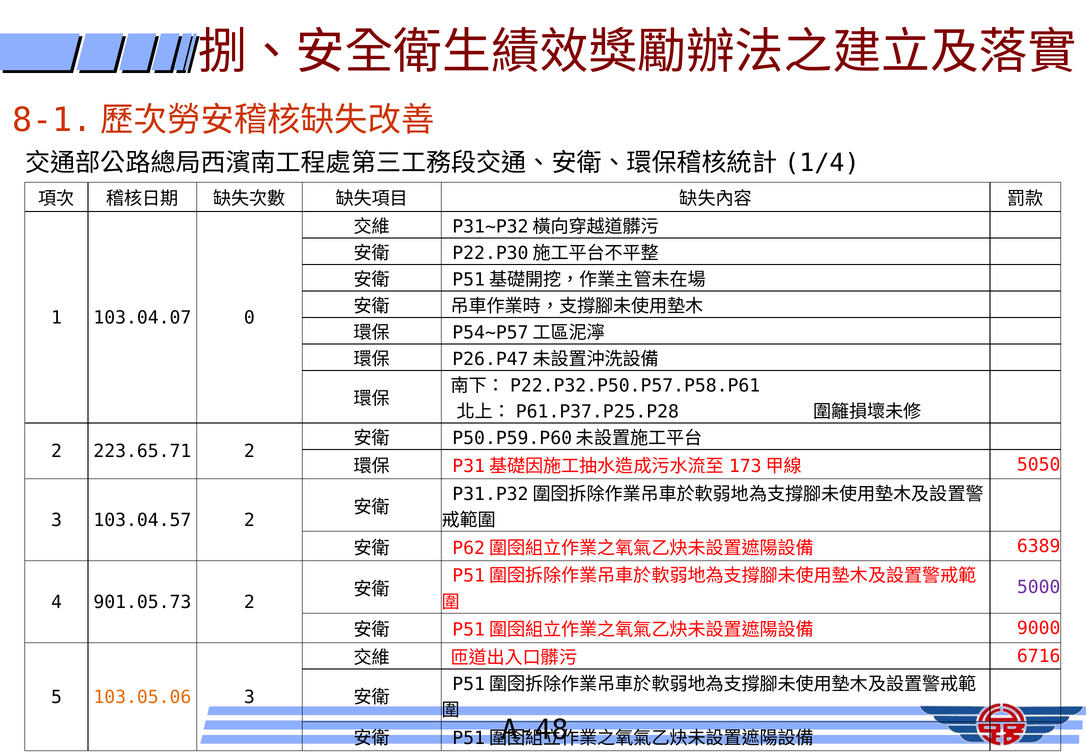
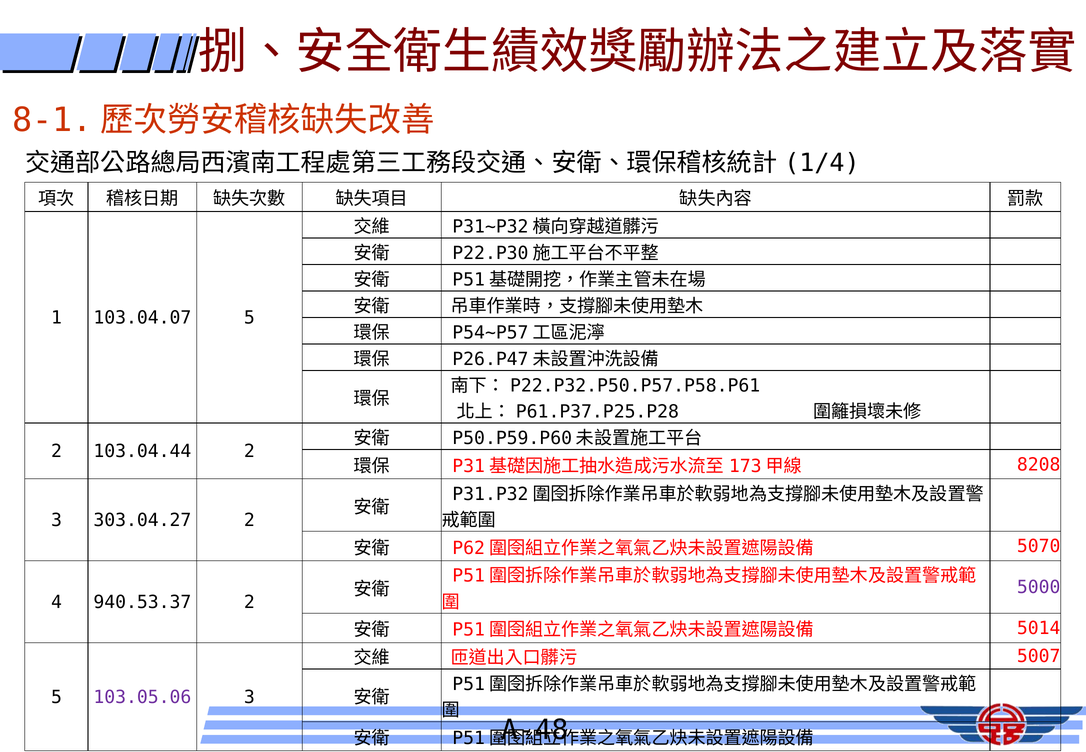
103.04.07 0: 0 -> 5 (249, 318)
223.65.71: 223.65.71 -> 103.04.44 (142, 451)
5050: 5050 -> 8208 (1039, 465)
103.04.57: 103.04.57 -> 303.04.27 (142, 520)
6389: 6389 -> 5070 (1039, 546)
901.05.73: 901.05.73 -> 940.53.37 (142, 602)
9000: 9000 -> 5014 (1039, 628)
6716: 6716 -> 5007 (1039, 656)
103.05.06 colour: orange -> purple (142, 697)
